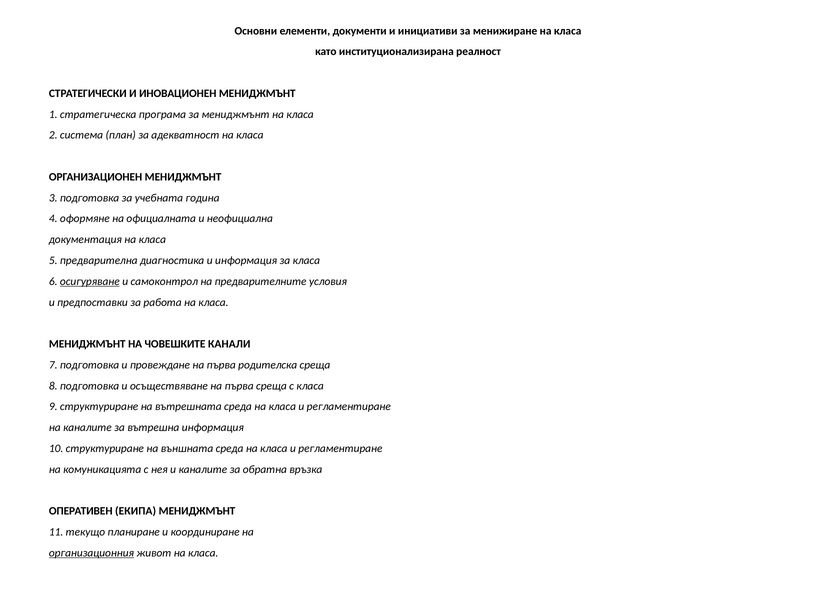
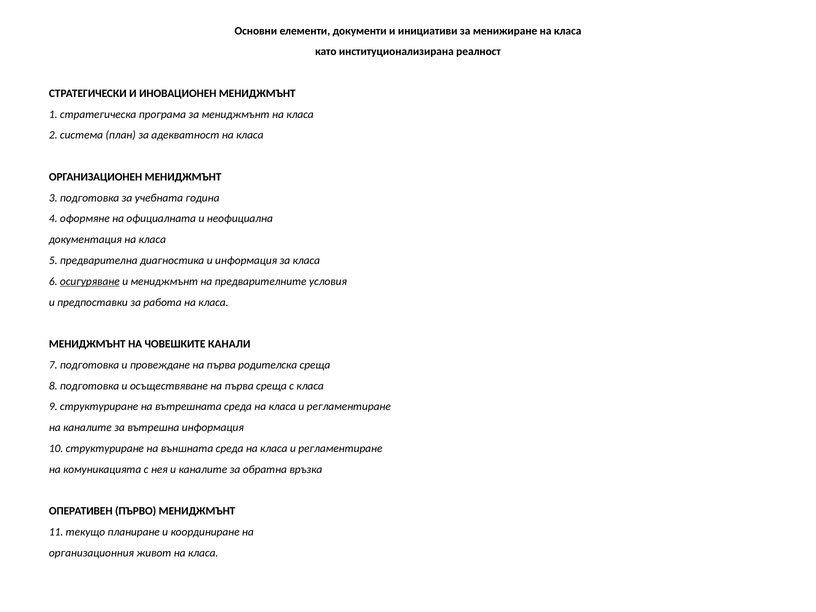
и самоконтрол: самоконтрол -> мениджмънт (164, 281)
ЕКИПА: ЕКИПА -> ПЪРВО (136, 511)
организационния underline: present -> none (91, 553)
